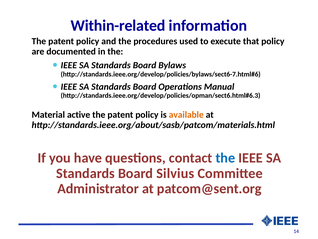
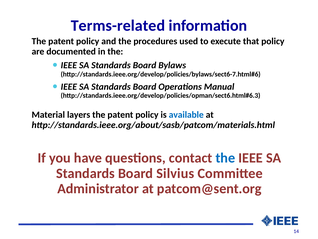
Within-related: Within-related -> Terms-related (118, 26)
active: active -> layers (79, 114)
available colour: orange -> blue (186, 114)
